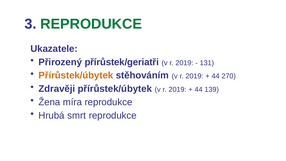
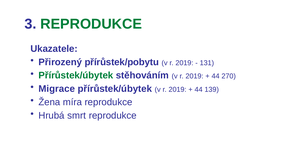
přírůstek/geriatři: přírůstek/geriatři -> přírůstek/pobytu (122, 62)
Přírůstek/úbytek colour: orange -> green (76, 75)
Zdravěji: Zdravěji -> Migrace (57, 89)
